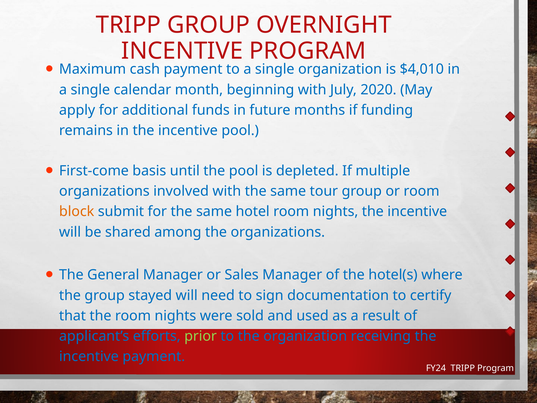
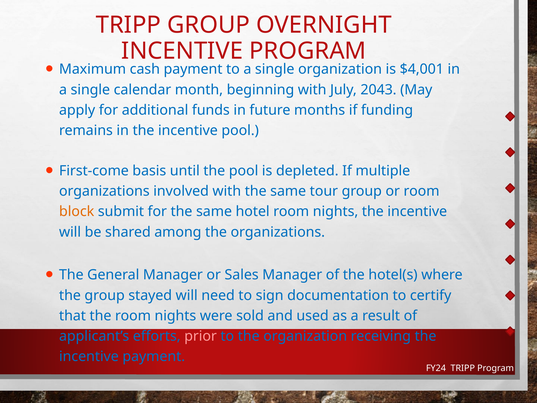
$4,010: $4,010 -> $4,001 (422, 69)
2020: 2020 -> 2043 (378, 90)
prior colour: light green -> pink (201, 336)
